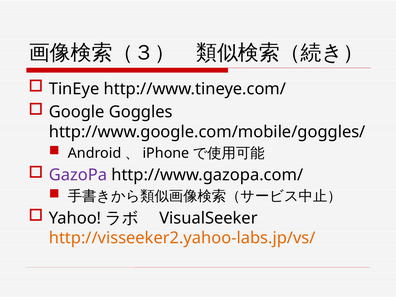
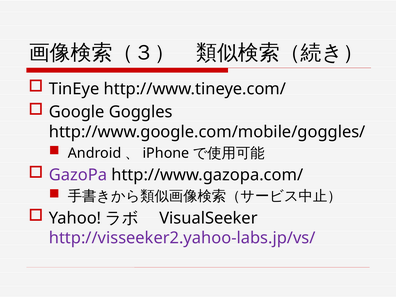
http://visseeker2.yahoo-labs.jp/vs/ colour: orange -> purple (182, 238)
